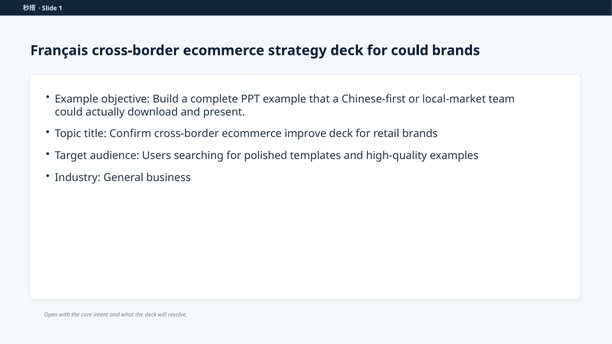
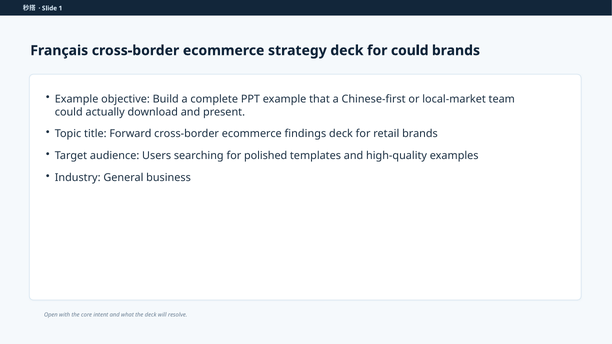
Confirm: Confirm -> Forward (130, 134)
improve: improve -> findings (305, 134)
